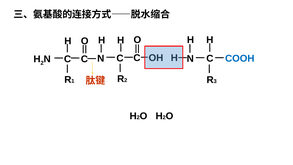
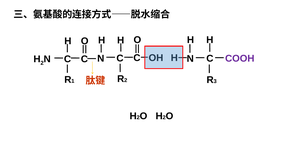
COOH colour: blue -> purple (240, 58)
